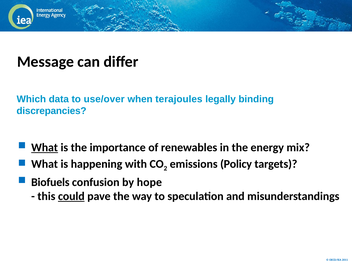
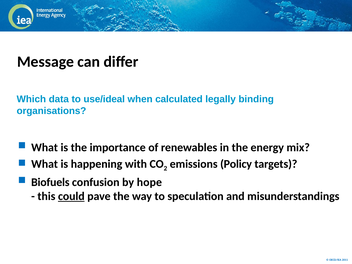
use/over: use/over -> use/ideal (104, 99)
terajoules: terajoules -> calculated (179, 99)
discrepancies: discrepancies -> organisations (51, 111)
What underline: present -> none (45, 148)
